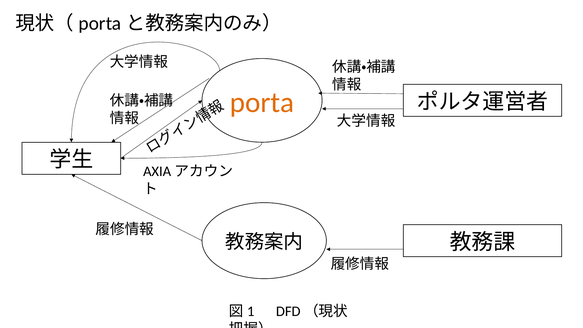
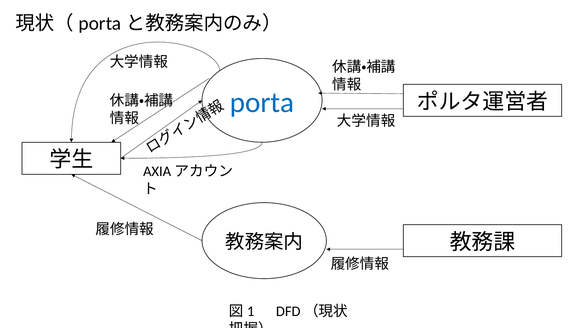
porta colour: orange -> blue (262, 102)
